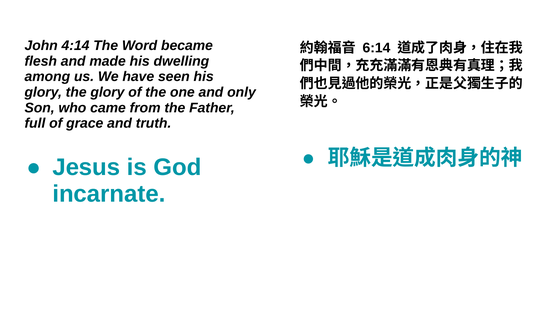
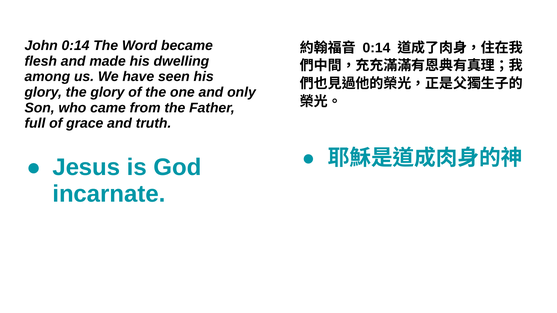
John 4:14: 4:14 -> 0:14 (75, 46)
6:14: 6:14 -> 0:14 (376, 48)
